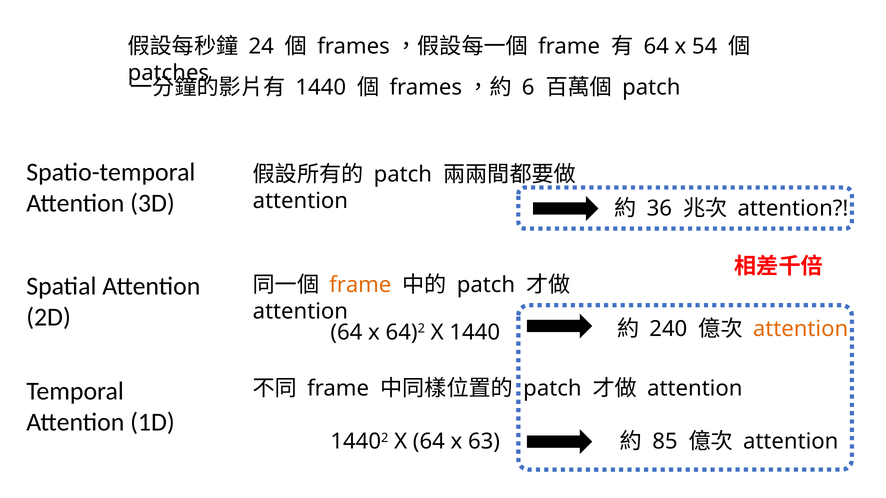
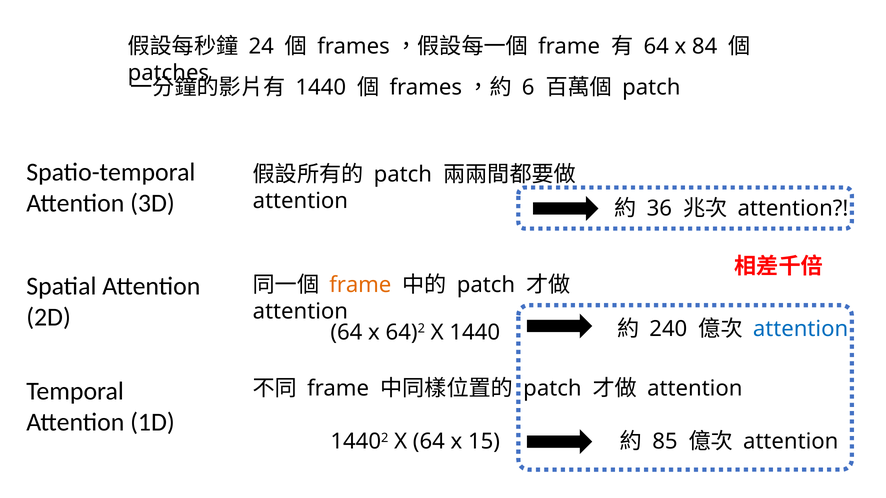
54: 54 -> 84 (705, 46)
attention colour: orange -> blue (801, 329)
63: 63 -> 15 (484, 442)
